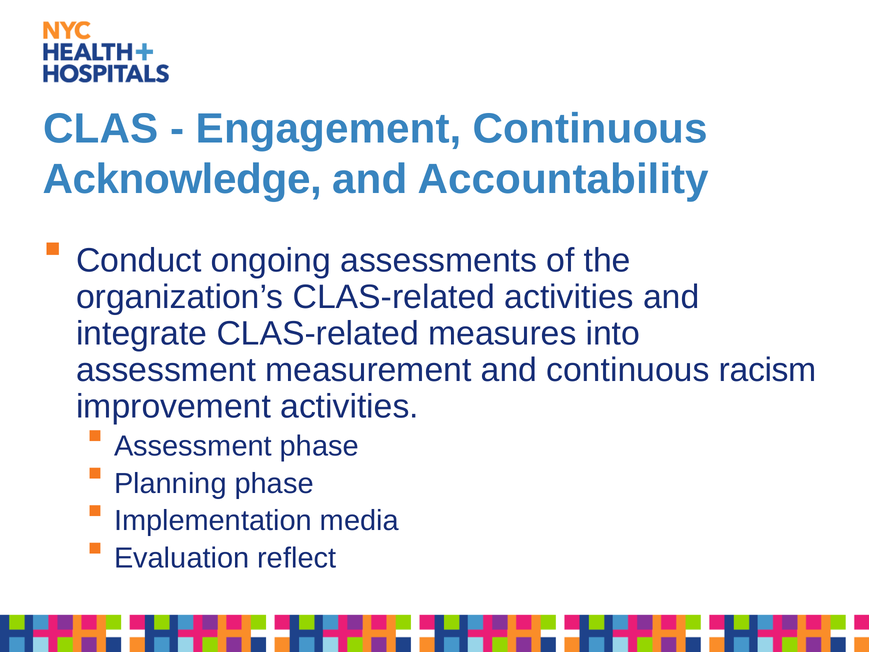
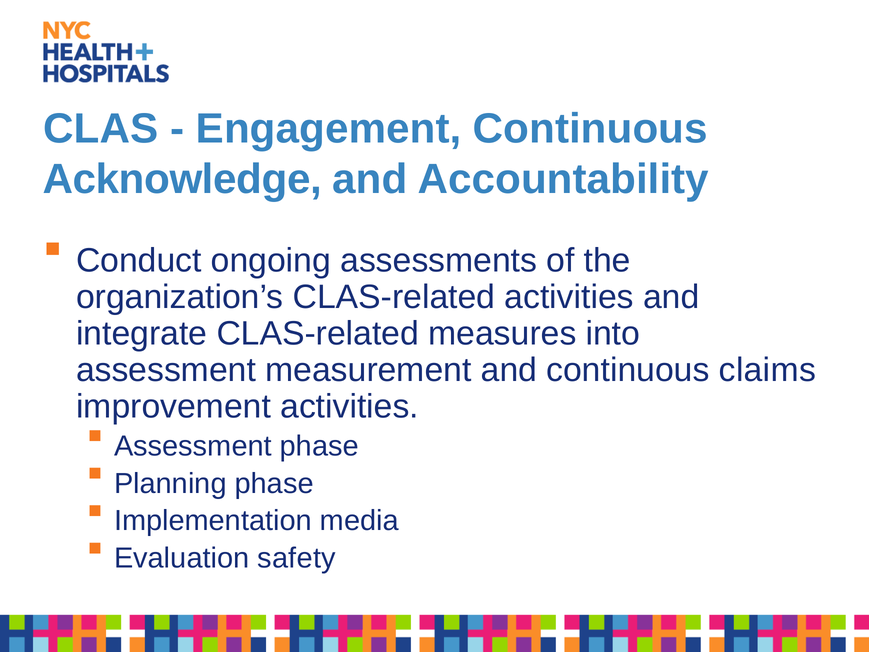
racism: racism -> claims (767, 370)
reflect: reflect -> safety (297, 558)
